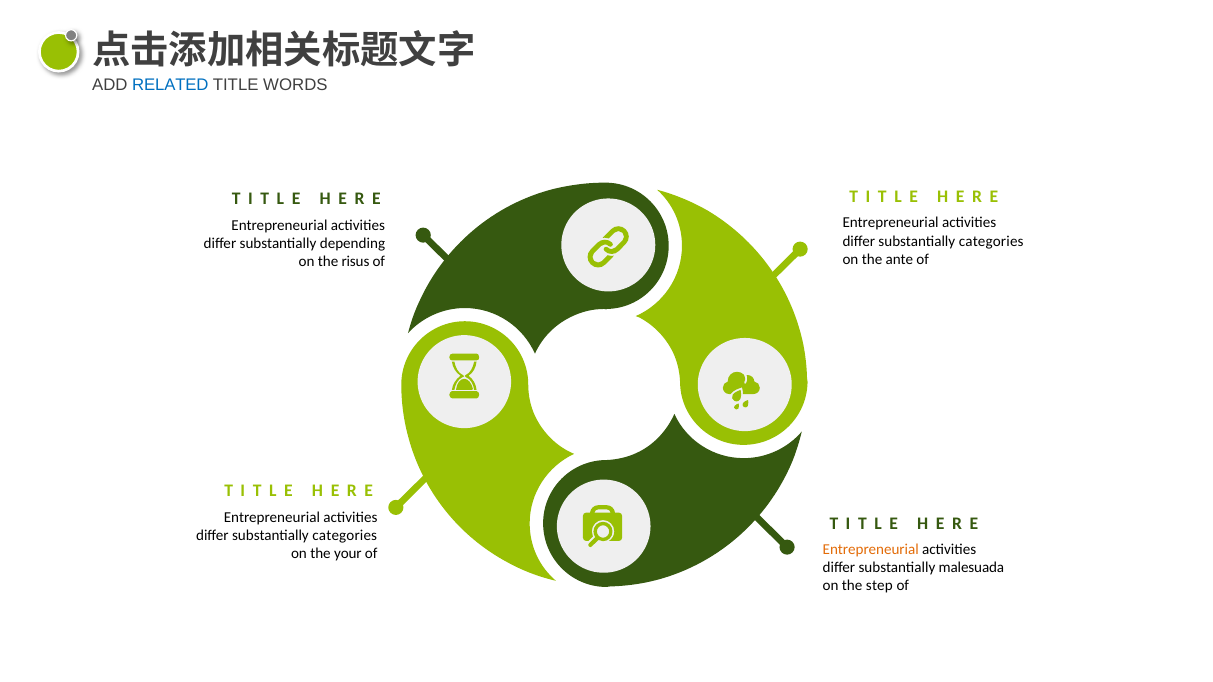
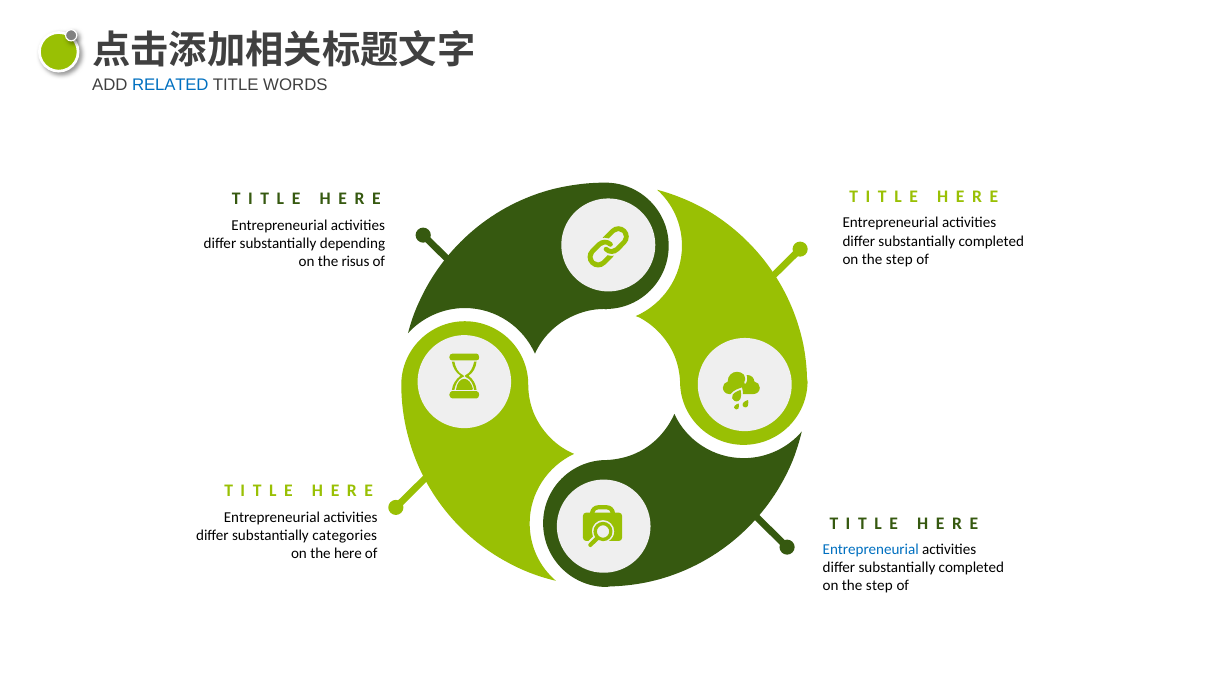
categories: categories -> completed (991, 241)
ante: ante -> step (899, 259)
Entrepreneurial colour: orange -> blue (871, 550)
your: your -> here (348, 554)
malesuada: malesuada -> completed (971, 568)
